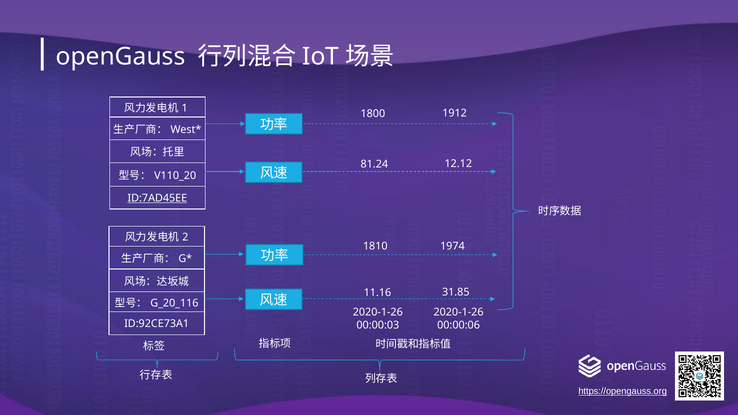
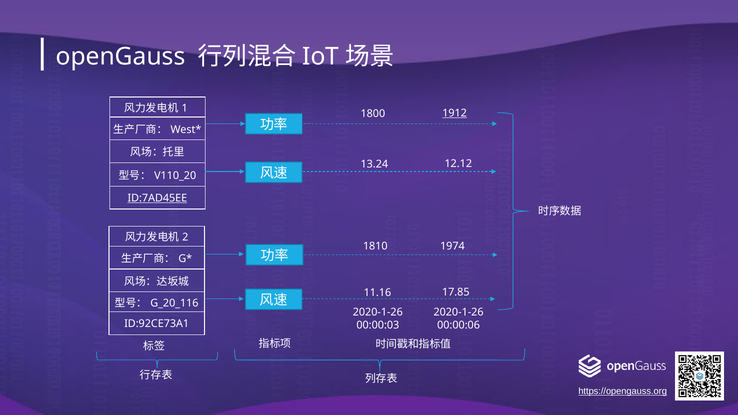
1912 underline: none -> present (455, 113)
81.24: 81.24 -> 13.24 (374, 164)
31.85: 31.85 -> 17.85 (456, 292)
